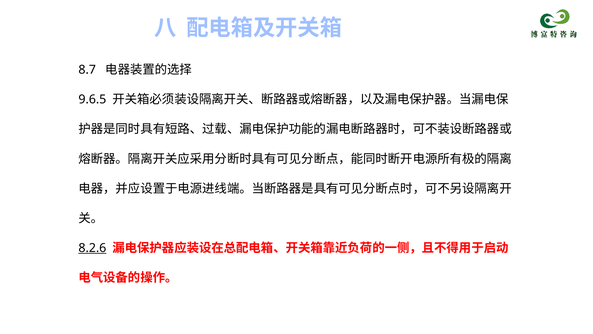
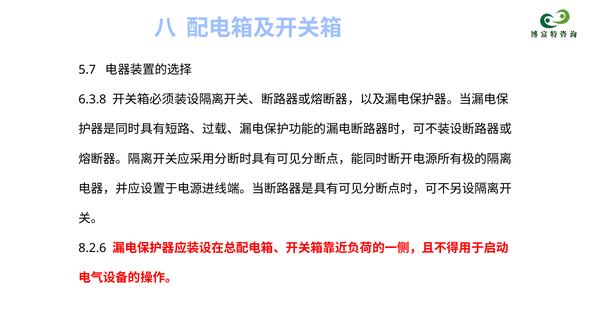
8.7: 8.7 -> 5.7 (87, 70)
9.6.5: 9.6.5 -> 6.3.8 (92, 99)
8.2.6 underline: present -> none (92, 248)
